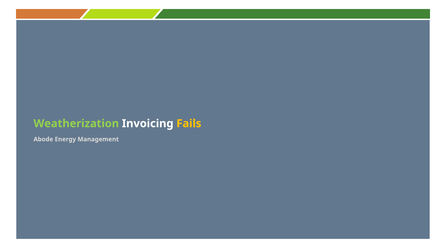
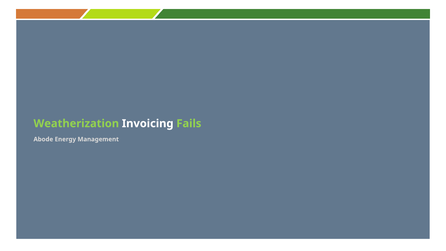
Fails colour: yellow -> light green (189, 123)
